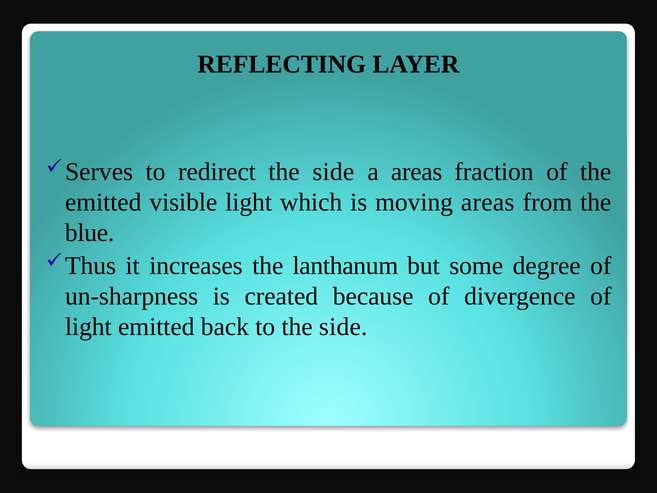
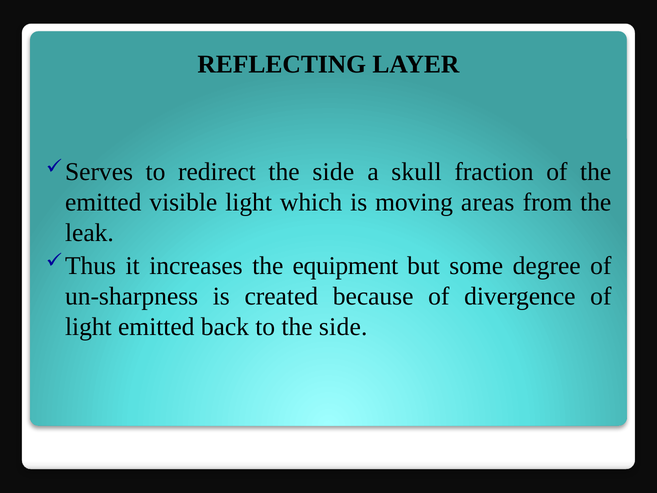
a areas: areas -> skull (416, 171)
blue: blue -> leak (89, 233)
lanthanum: lanthanum -> equipment (345, 266)
